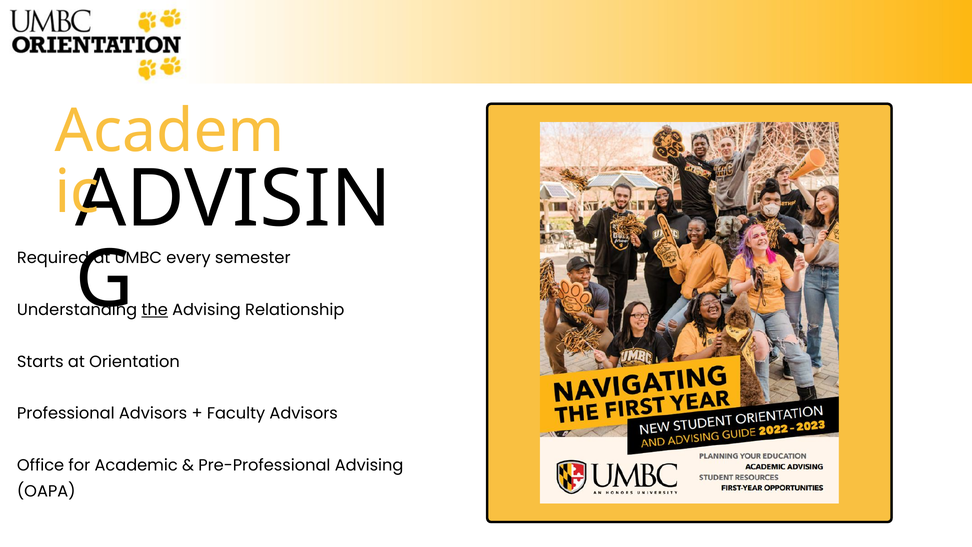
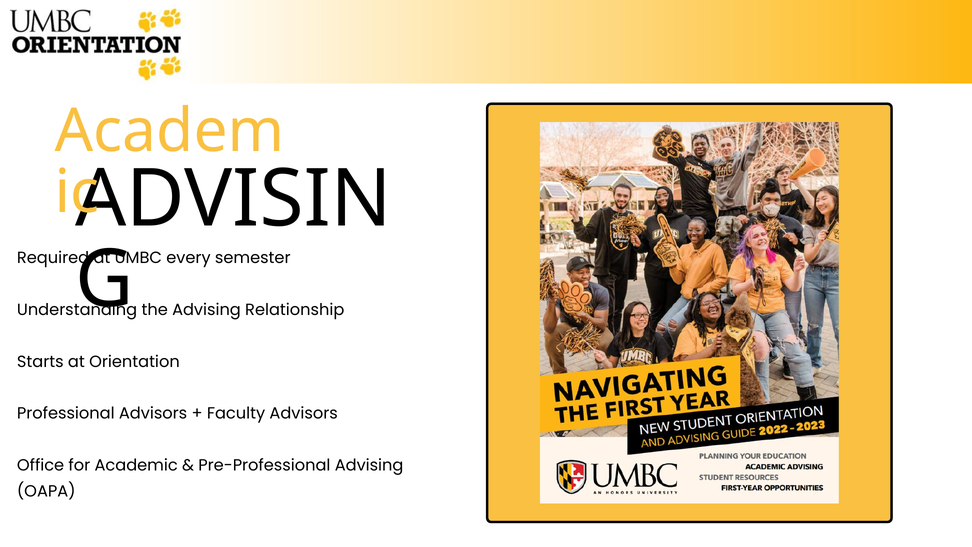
the underline: present -> none (155, 310)
